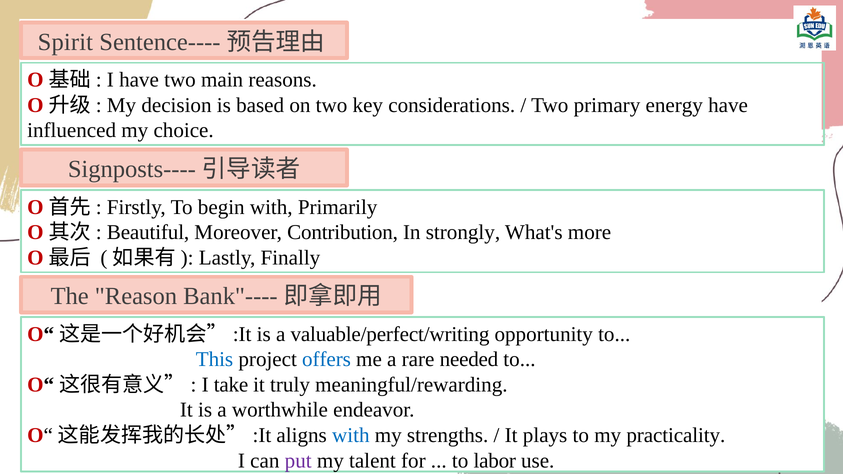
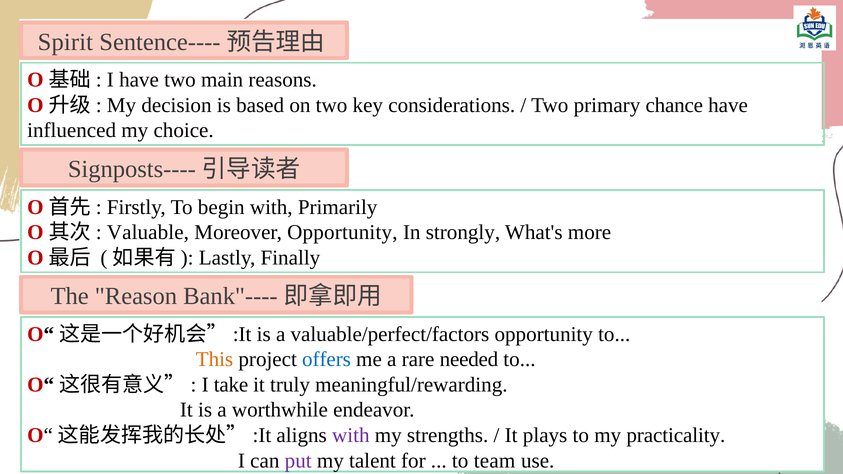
energy: energy -> chance (674, 105)
Beautiful: Beautiful -> Valuable (148, 232)
Moreover Contribution: Contribution -> Opportunity (342, 232)
valuable/perfect/writing: valuable/perfect/writing -> valuable/perfect/factors (390, 334)
This colour: blue -> orange (214, 360)
with colour: blue -> purple (351, 435)
labor: labor -> team (495, 461)
